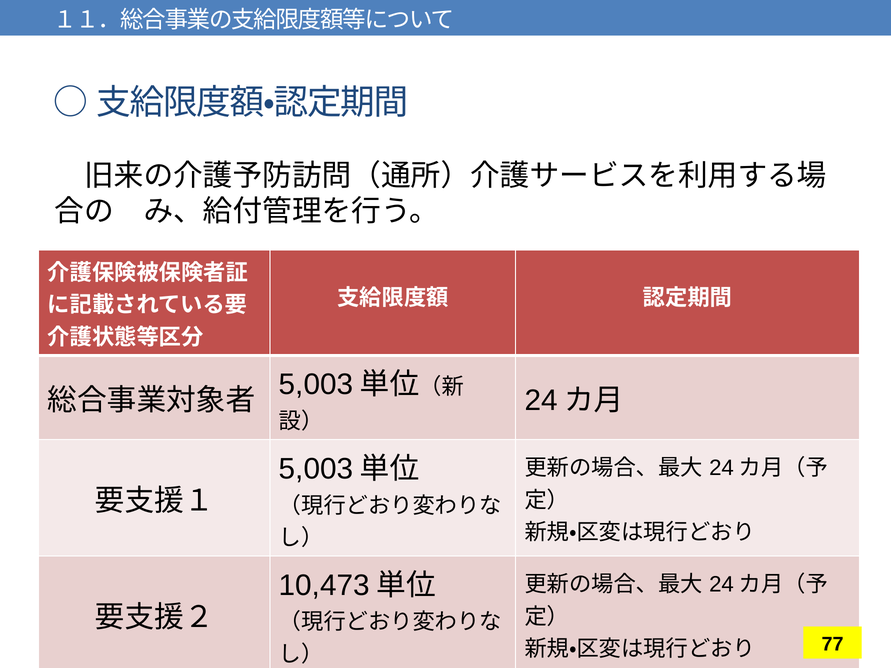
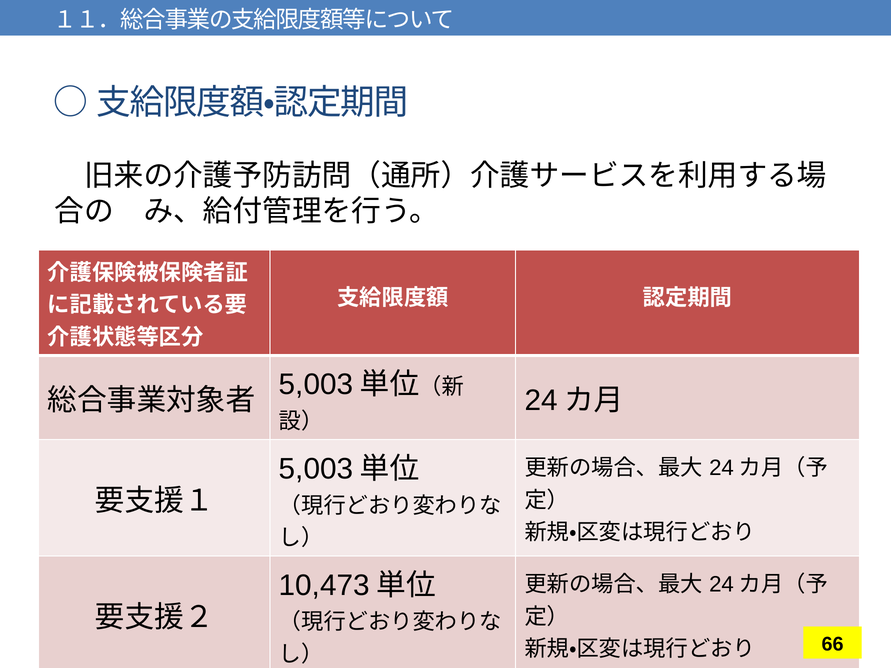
77: 77 -> 66 (833, 644)
